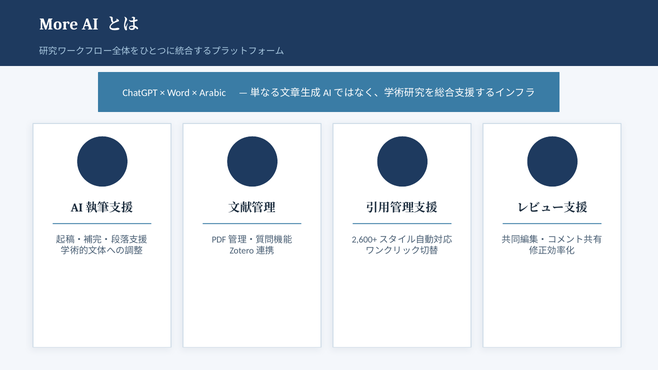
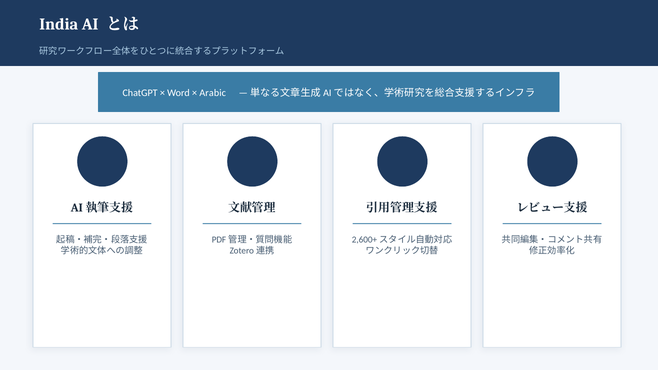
More: More -> India (59, 24)
